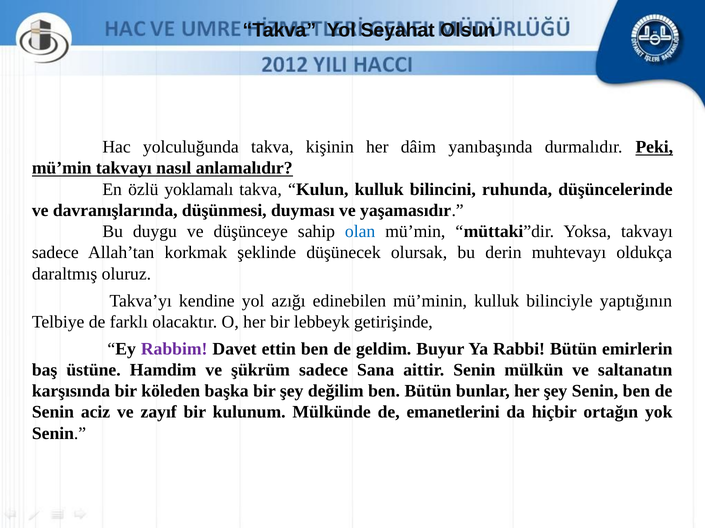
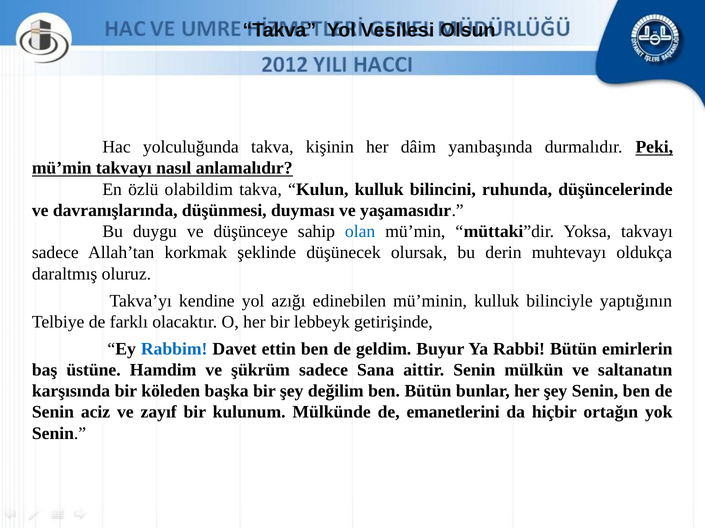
Seyahat: Seyahat -> Vesilesi (397, 30)
yoklamalı: yoklamalı -> olabildim (199, 190)
Rabbim colour: purple -> blue (174, 349)
